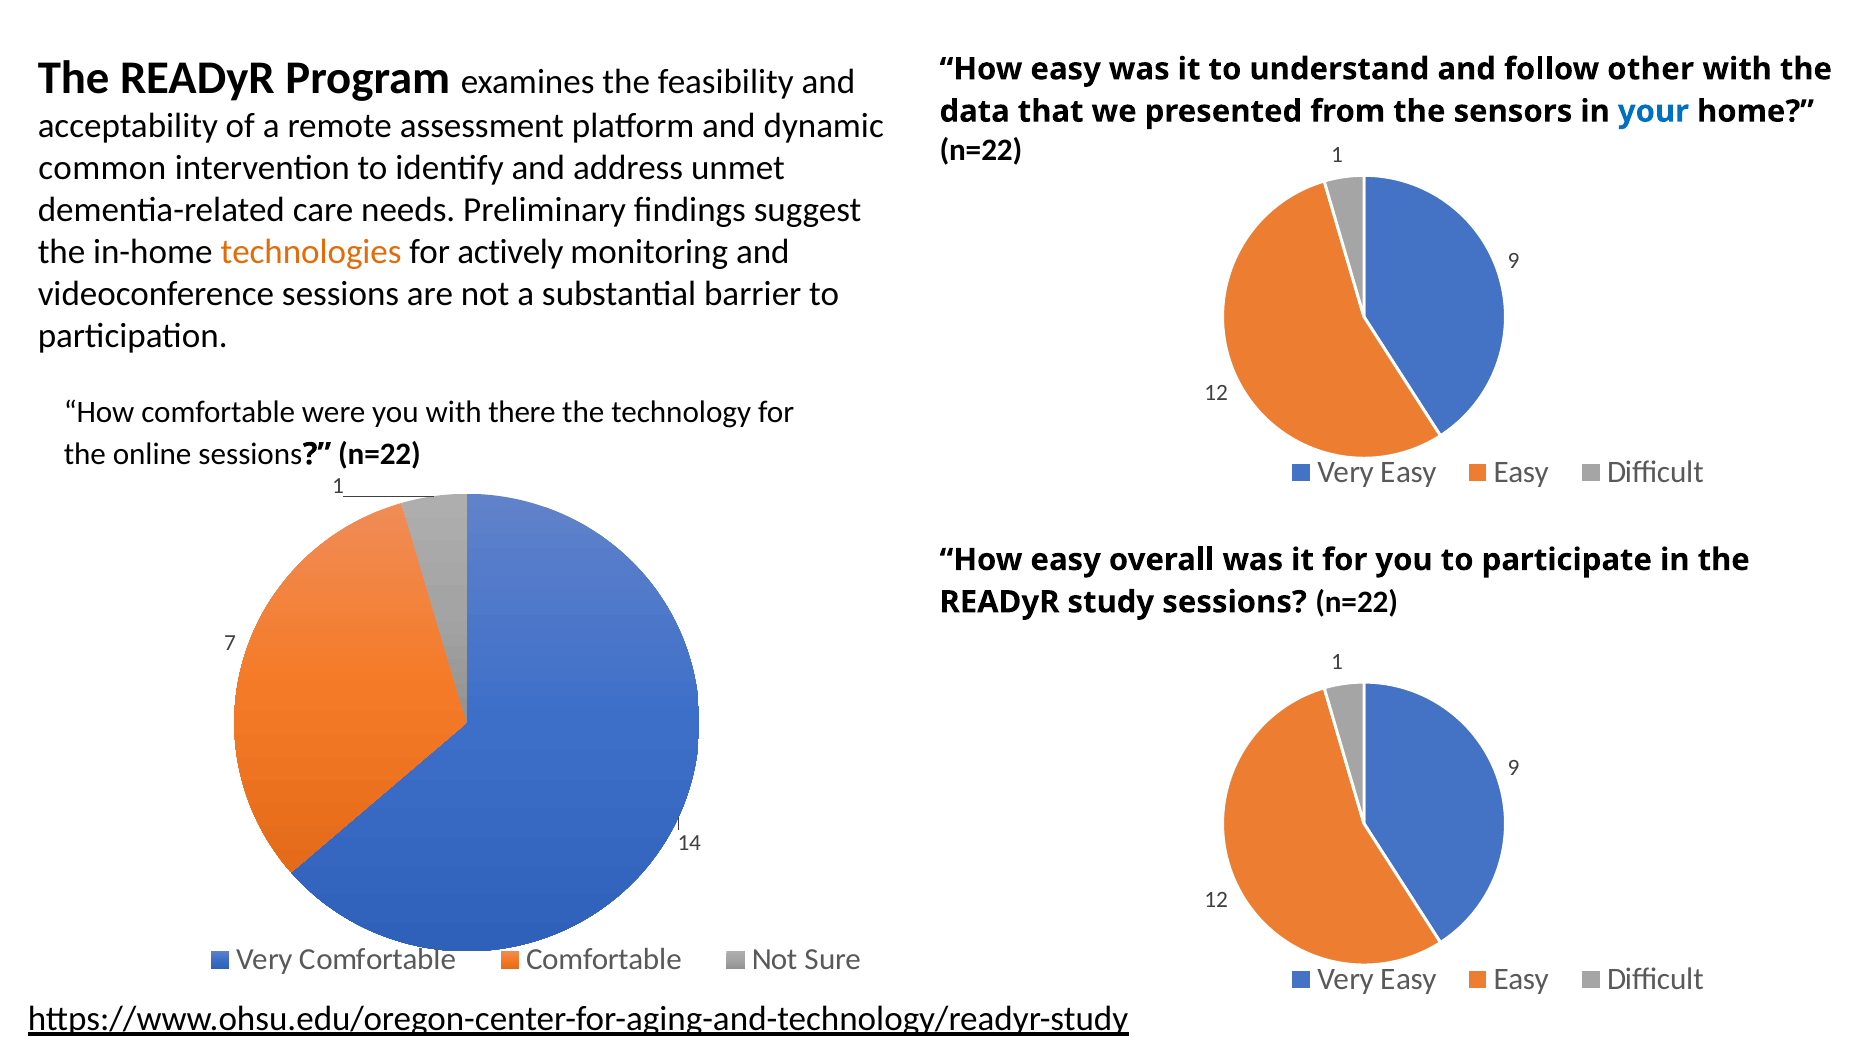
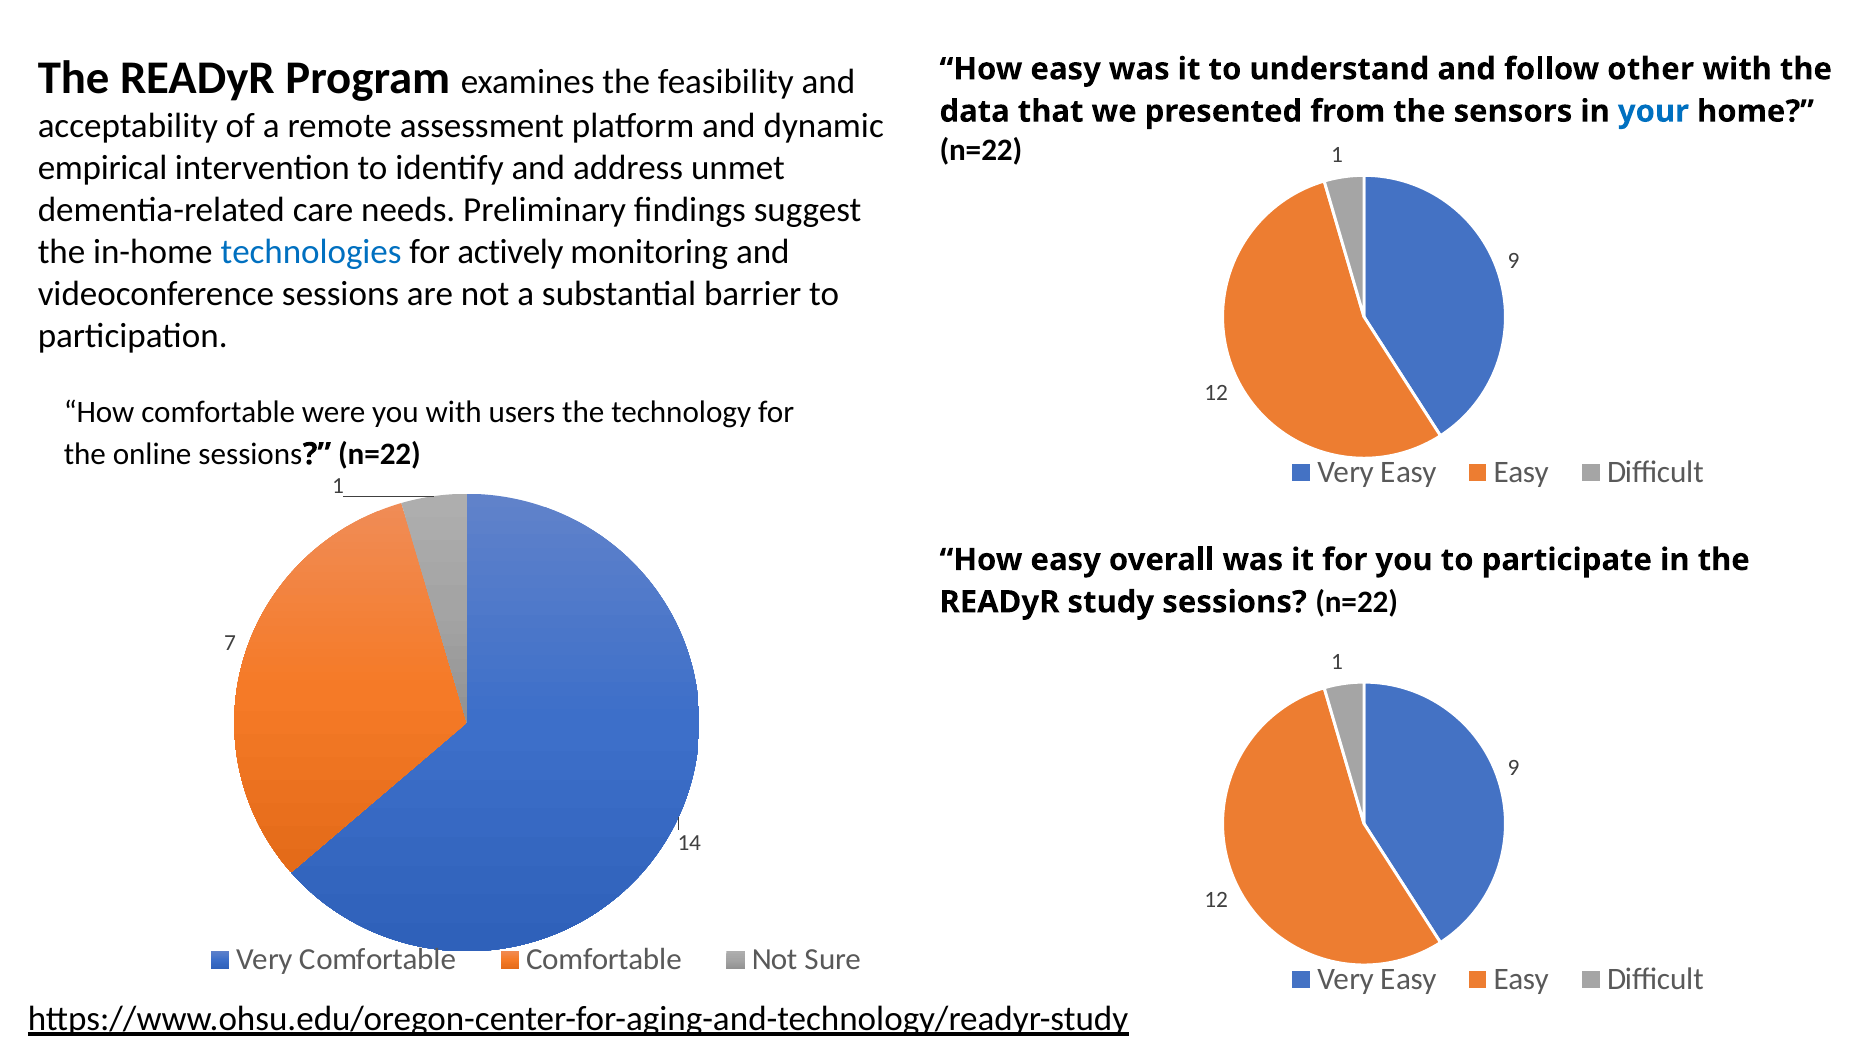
common: common -> empirical (103, 168)
technologies colour: orange -> blue (311, 252)
there: there -> users (522, 412)
